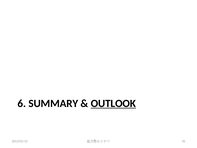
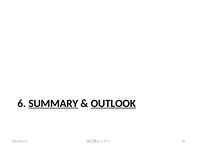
SUMMARY underline: none -> present (53, 103)
